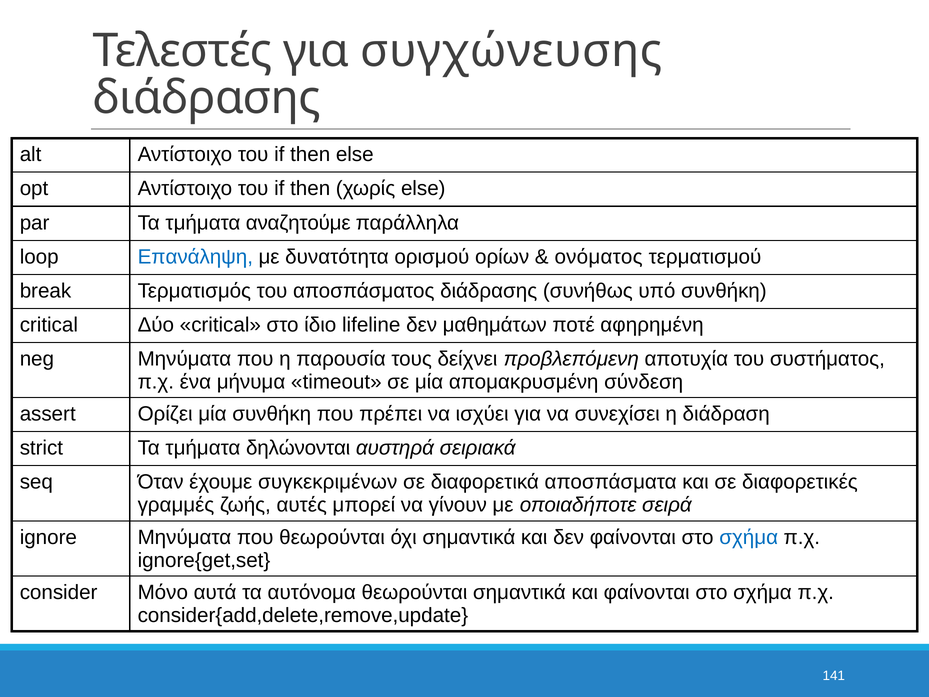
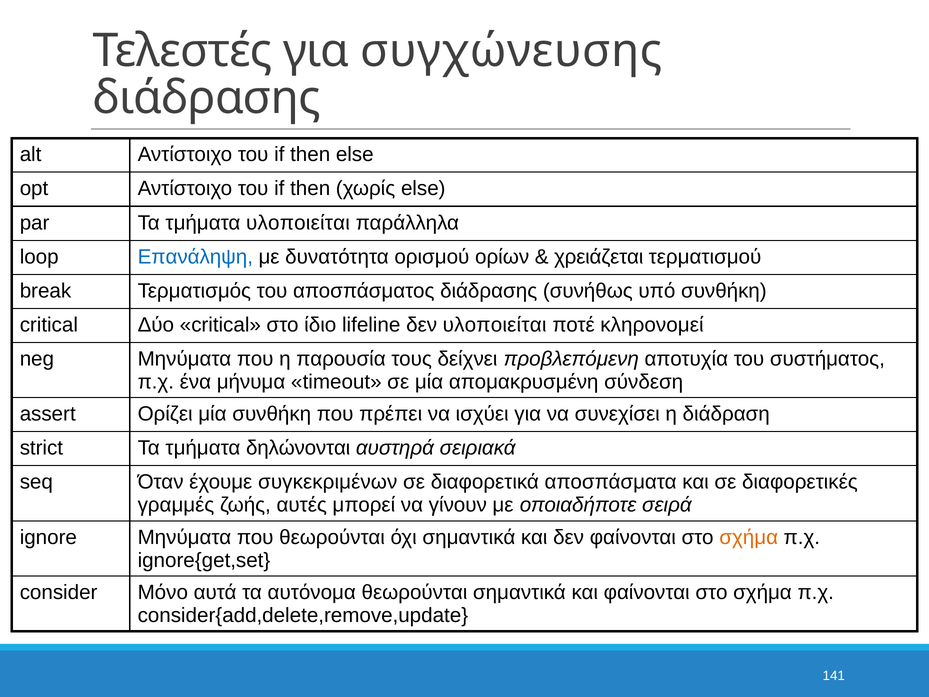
τμήματα αναζητούμε: αναζητούμε -> υλοποιείται (298, 223)
ονόματος: ονόματος -> χρειάζεται (599, 257)
δεν μαθημάτων: μαθημάτων -> υλοποιείται (495, 325)
αφηρημένη: αφηρημένη -> κληρονομεί (652, 325)
σχήμα colour: blue -> orange (749, 537)
